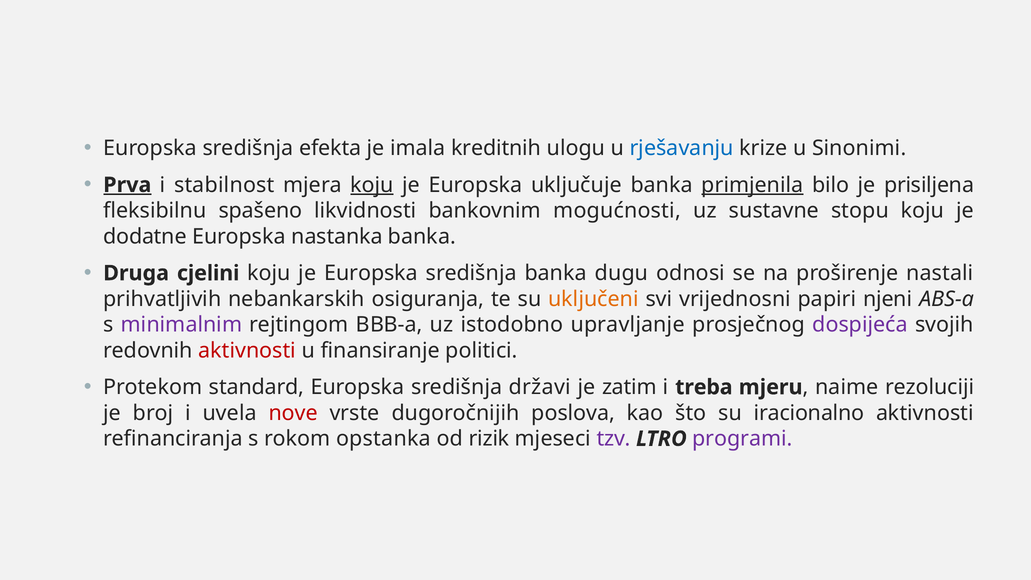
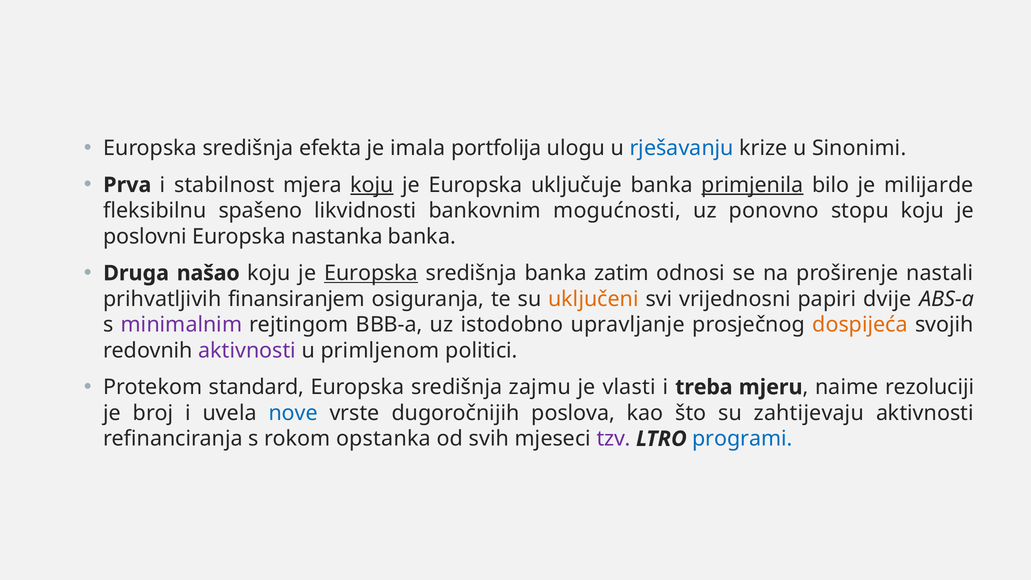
kreditnih: kreditnih -> portfolija (496, 148)
Prva underline: present -> none (127, 185)
prisiljena: prisiljena -> milijarde (929, 185)
sustavne: sustavne -> ponovno (774, 211)
dodatne: dodatne -> poslovni (145, 237)
cjelini: cjelini -> našao (208, 273)
Europska underline: none -> present (371, 273)
dugu: dugu -> zatim (622, 273)
nebankarskih: nebankarskih -> finansiranjem (297, 299)
njeni: njeni -> dvije (887, 299)
dospijeća colour: purple -> orange (860, 325)
aktivnosti colour: red -> purple (247, 351)
finansiranje: finansiranje -> primljenom (380, 351)
državi: državi -> zajmu (540, 387)
zatim: zatim -> vlasti (629, 387)
nove colour: red -> blue (293, 413)
iracionalno: iracionalno -> zahtijevaju (809, 413)
rizik: rizik -> svih (489, 439)
programi colour: purple -> blue (742, 439)
